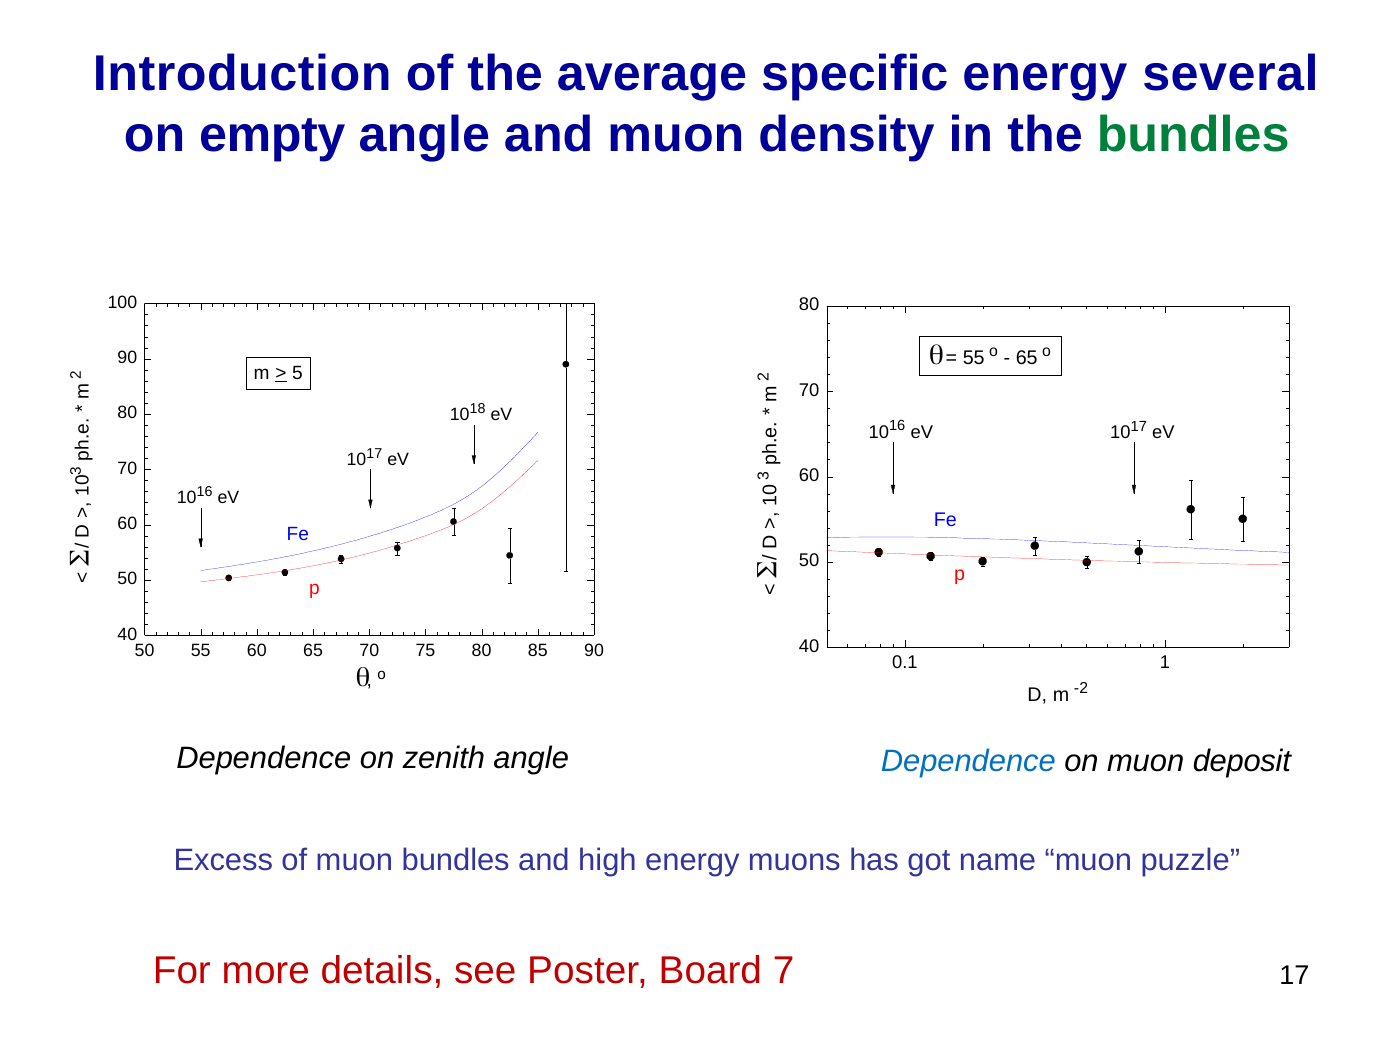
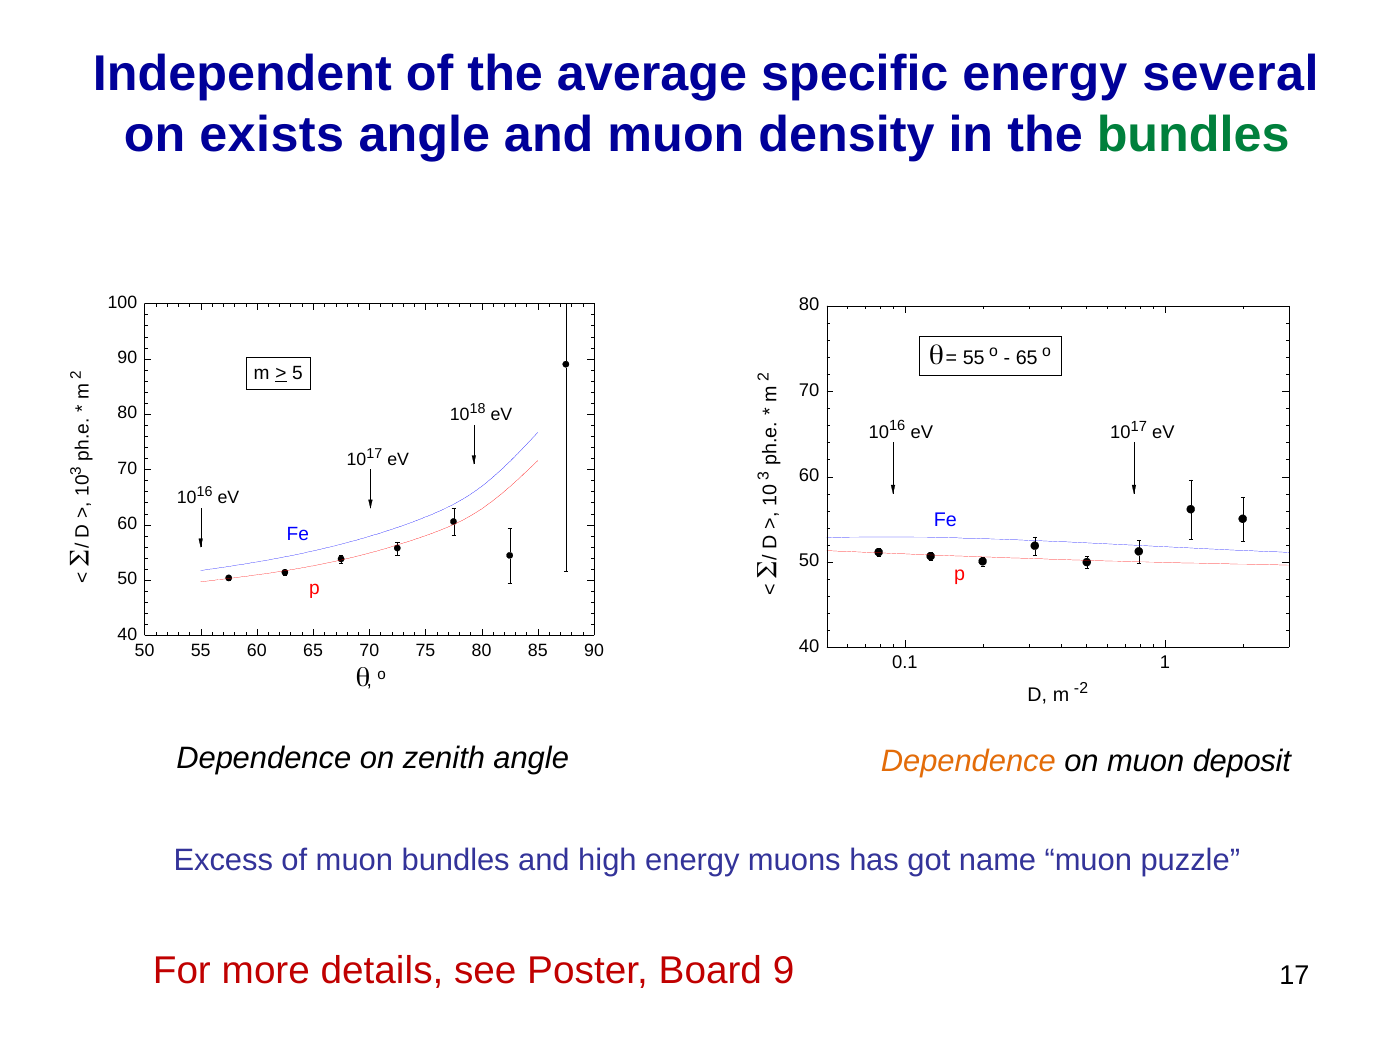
Introduction: Introduction -> Independent (242, 74)
empty: empty -> exists (272, 135)
Dependence colour: blue -> orange (968, 762)
7: 7 -> 9 (784, 971)
